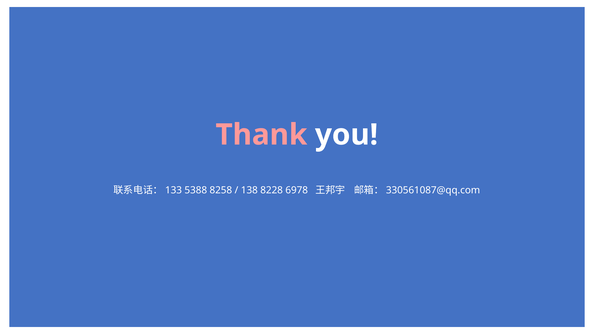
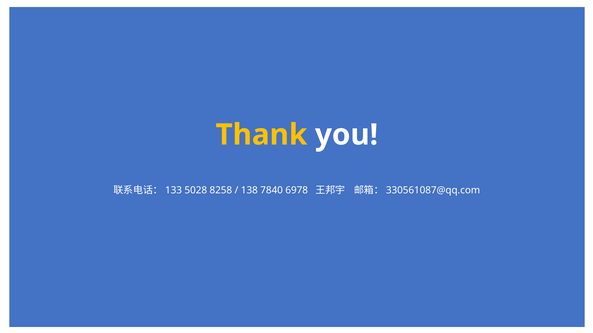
Thank colour: pink -> yellow (261, 135)
5388: 5388 -> 5028 (196, 191)
8228: 8228 -> 7840 (272, 191)
